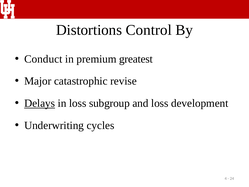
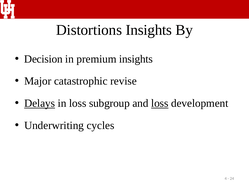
Distortions Control: Control -> Insights (149, 30)
Conduct: Conduct -> Decision (43, 59)
premium greatest: greatest -> insights (136, 59)
loss underline: none -> present (160, 103)
